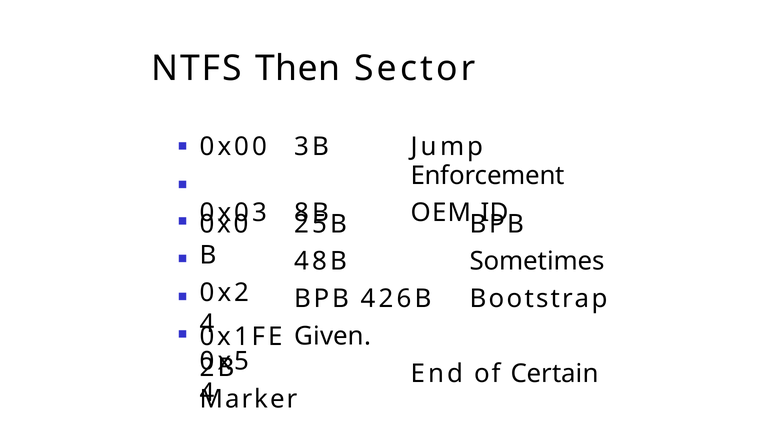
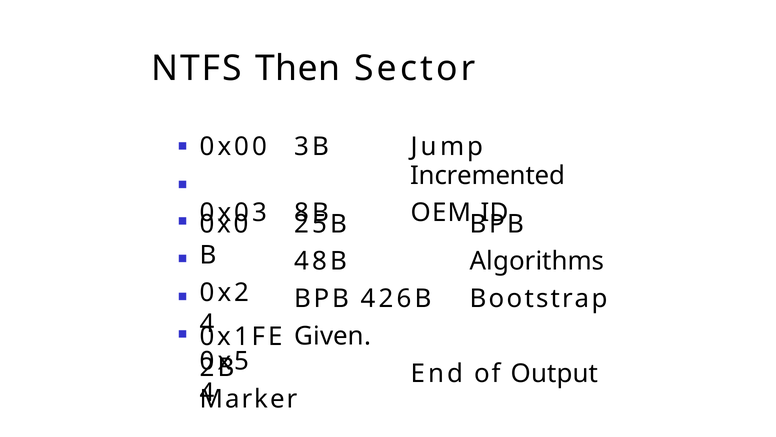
Enforcement: Enforcement -> Incremented (488, 176)
Sometimes: Sometimes -> Algorithms (537, 261)
Certain: Certain -> Output (554, 373)
